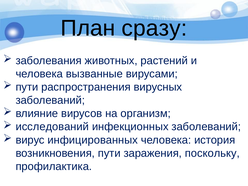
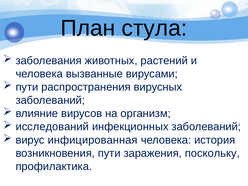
сразу: сразу -> стула (154, 28)
инфицированных: инфицированных -> инфицированная (93, 140)
